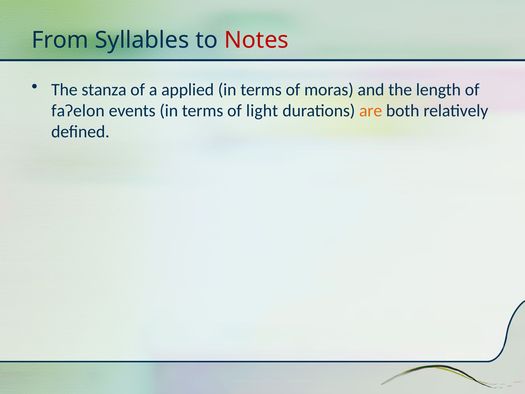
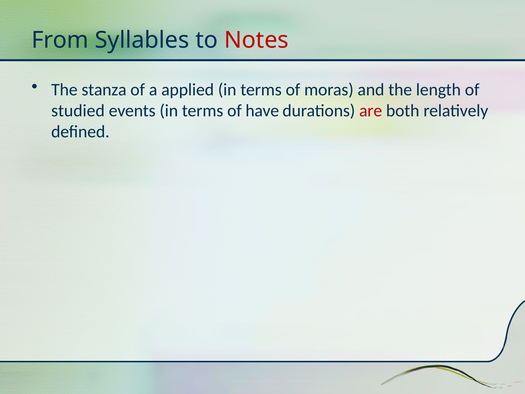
faʔelon: faʔelon -> studied (78, 111)
light: light -> have (262, 111)
are colour: orange -> red (371, 111)
